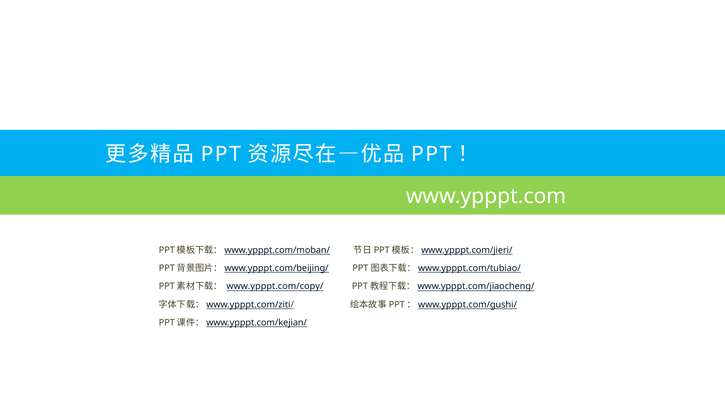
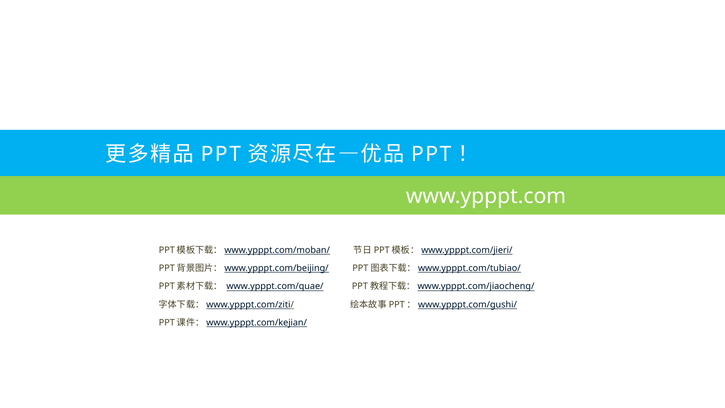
www.ypppt.com/copy/: www.ypppt.com/copy/ -> www.ypppt.com/quae/ (275, 286)
